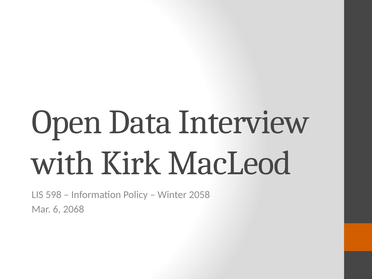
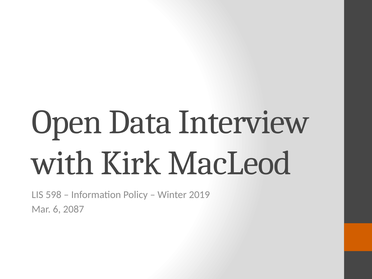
2058: 2058 -> 2019 (199, 195)
2068: 2068 -> 2087 (74, 209)
